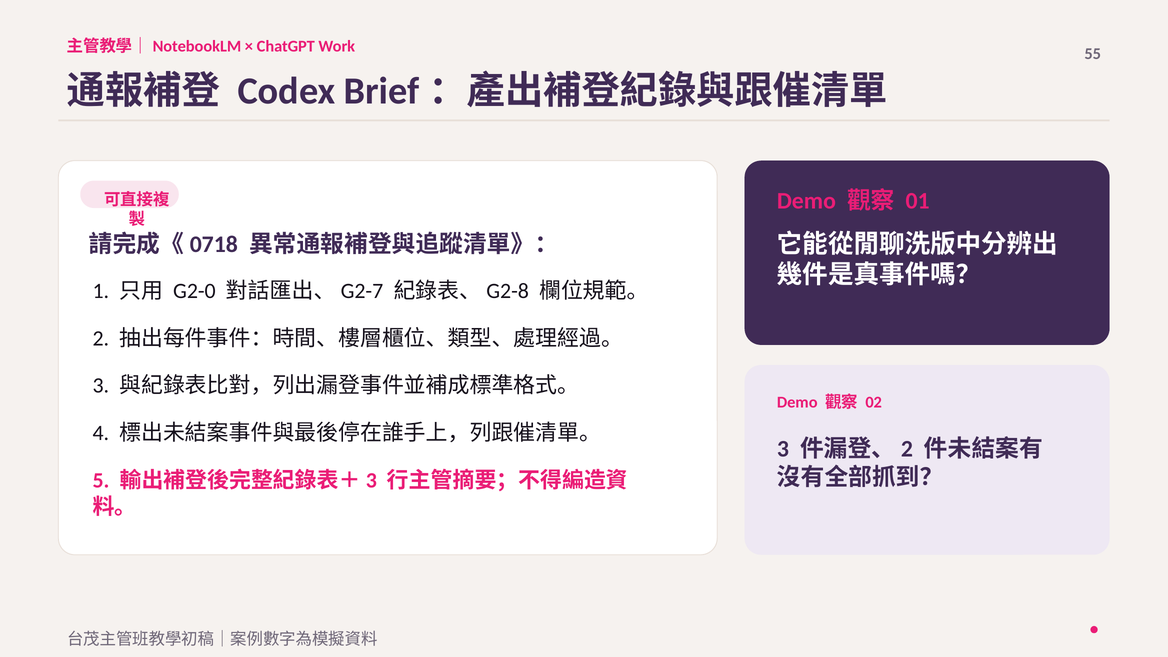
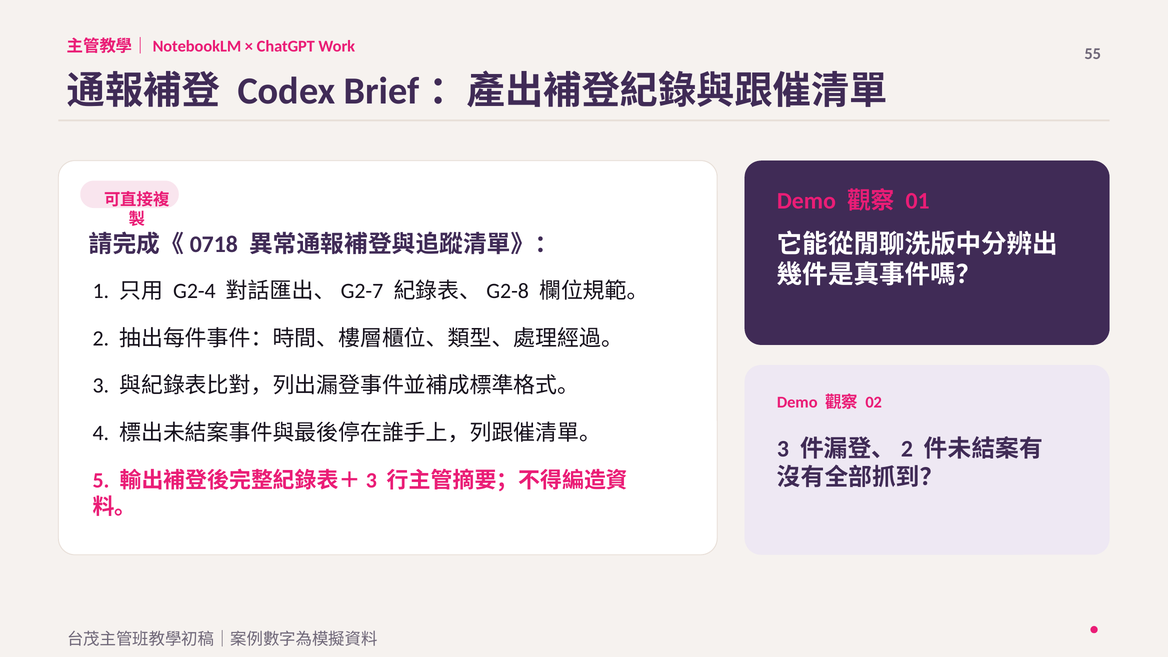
G2-0: G2-0 -> G2-4 (194, 291)
